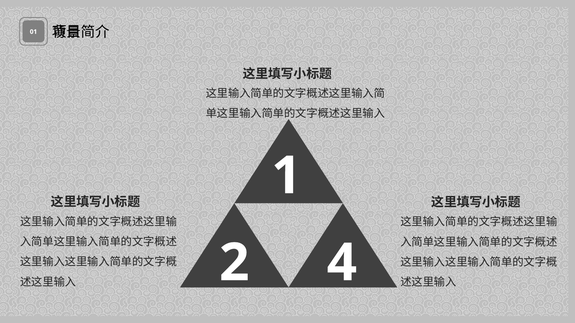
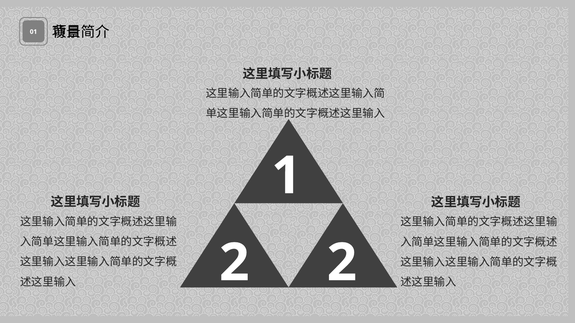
2 4: 4 -> 2 (342, 263)
